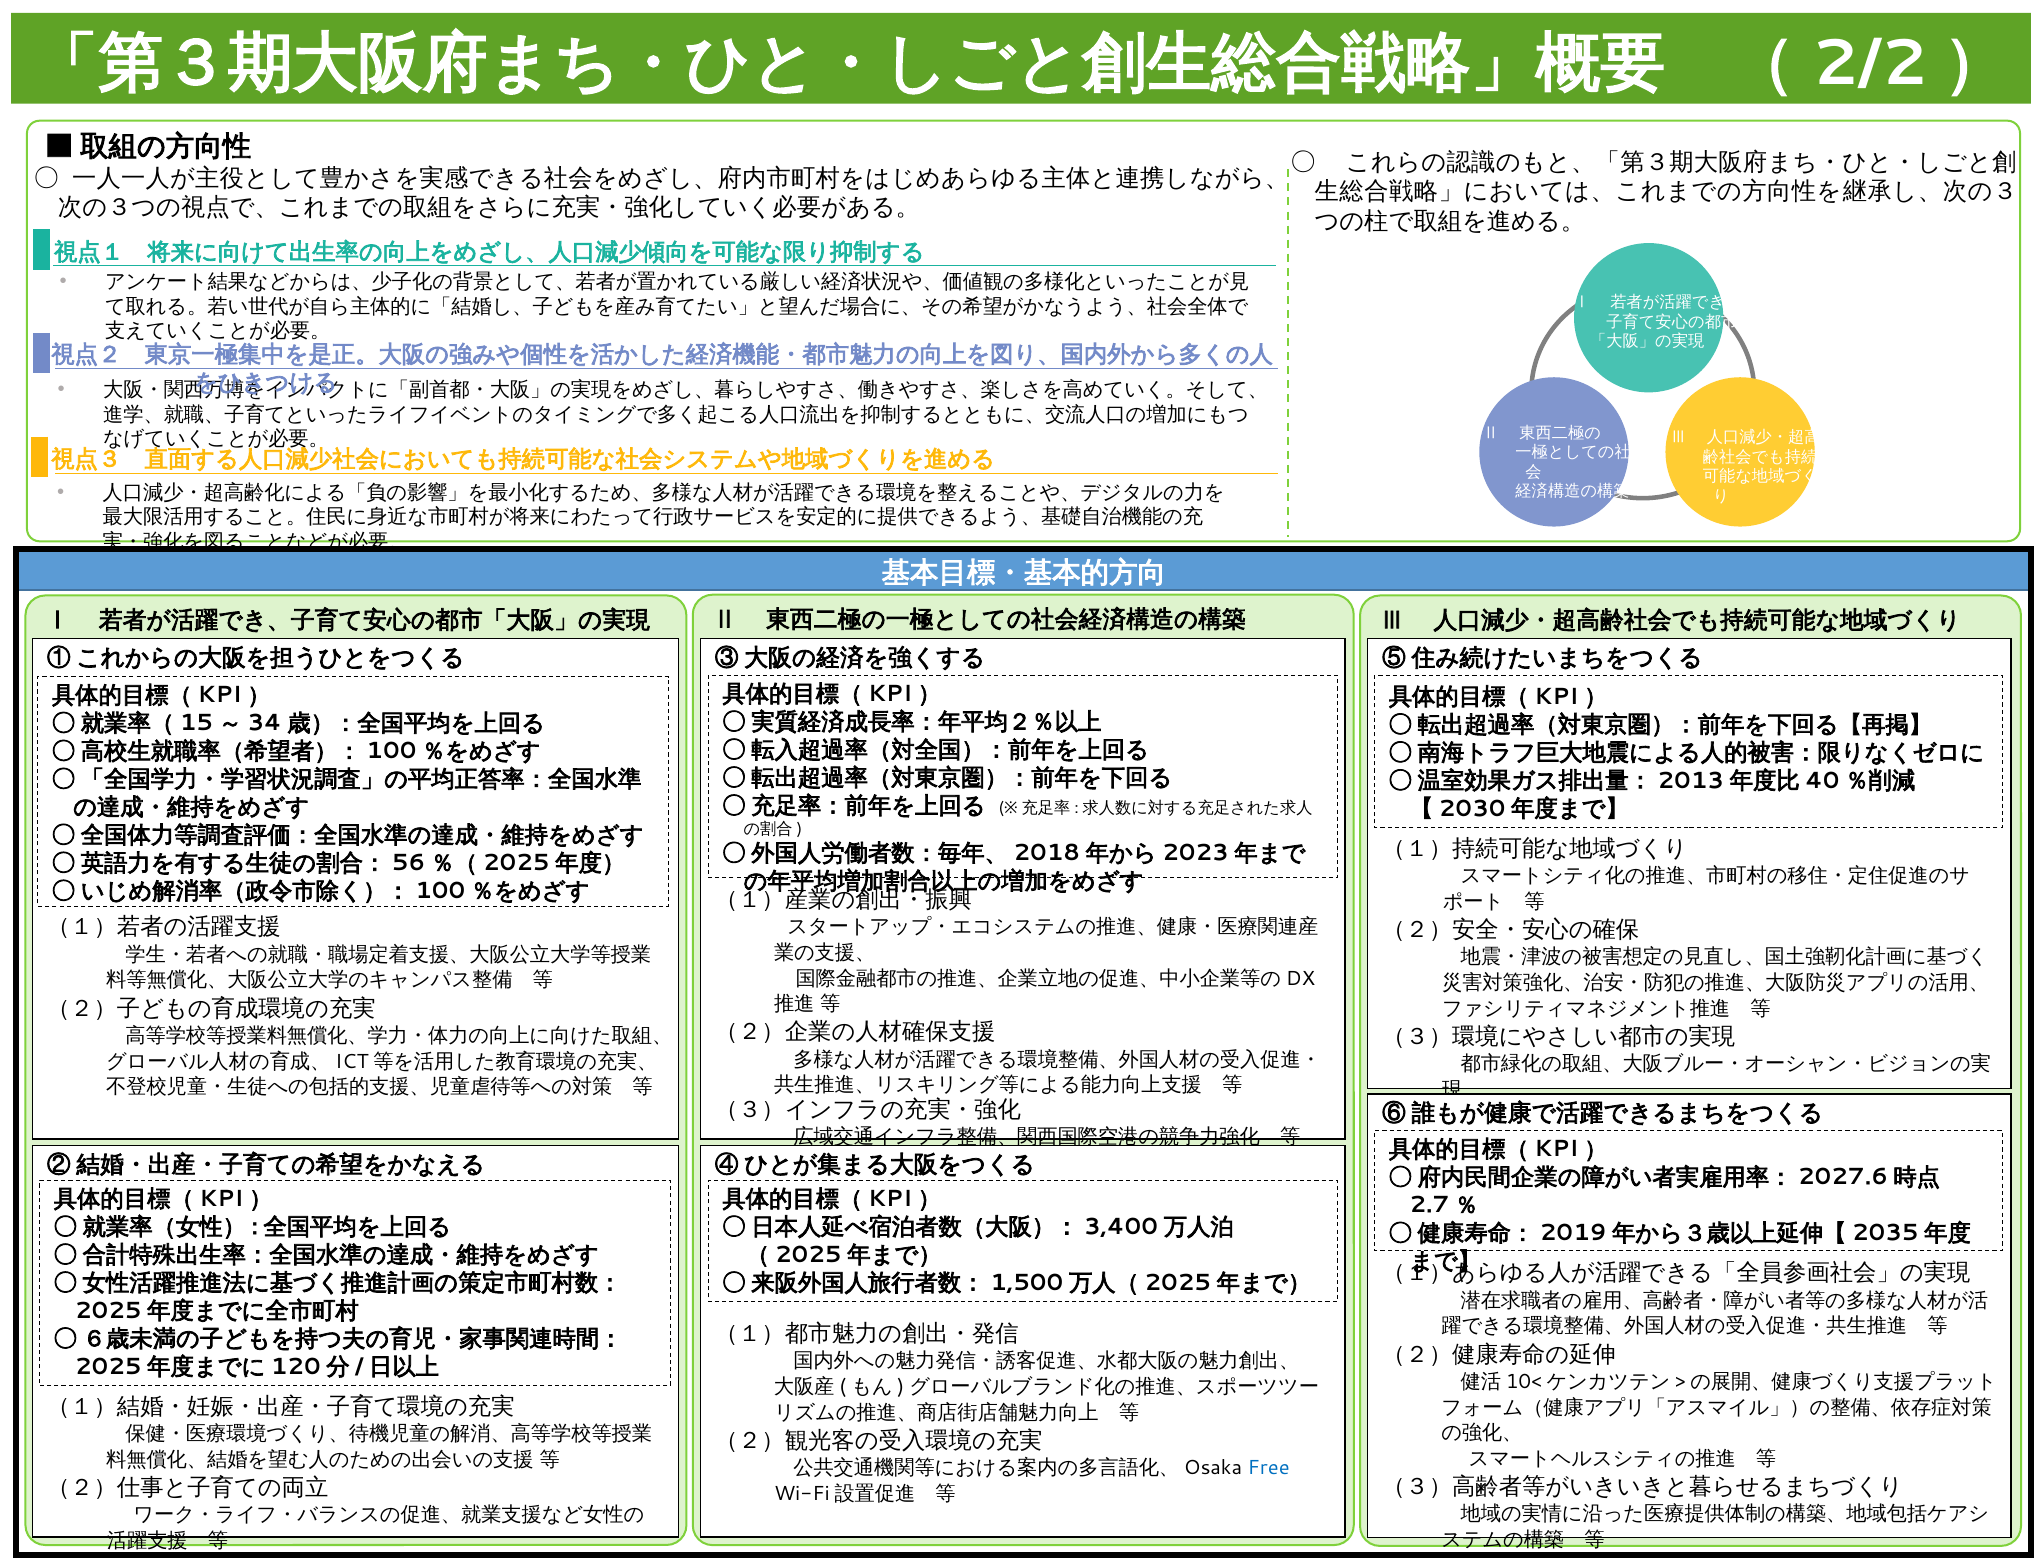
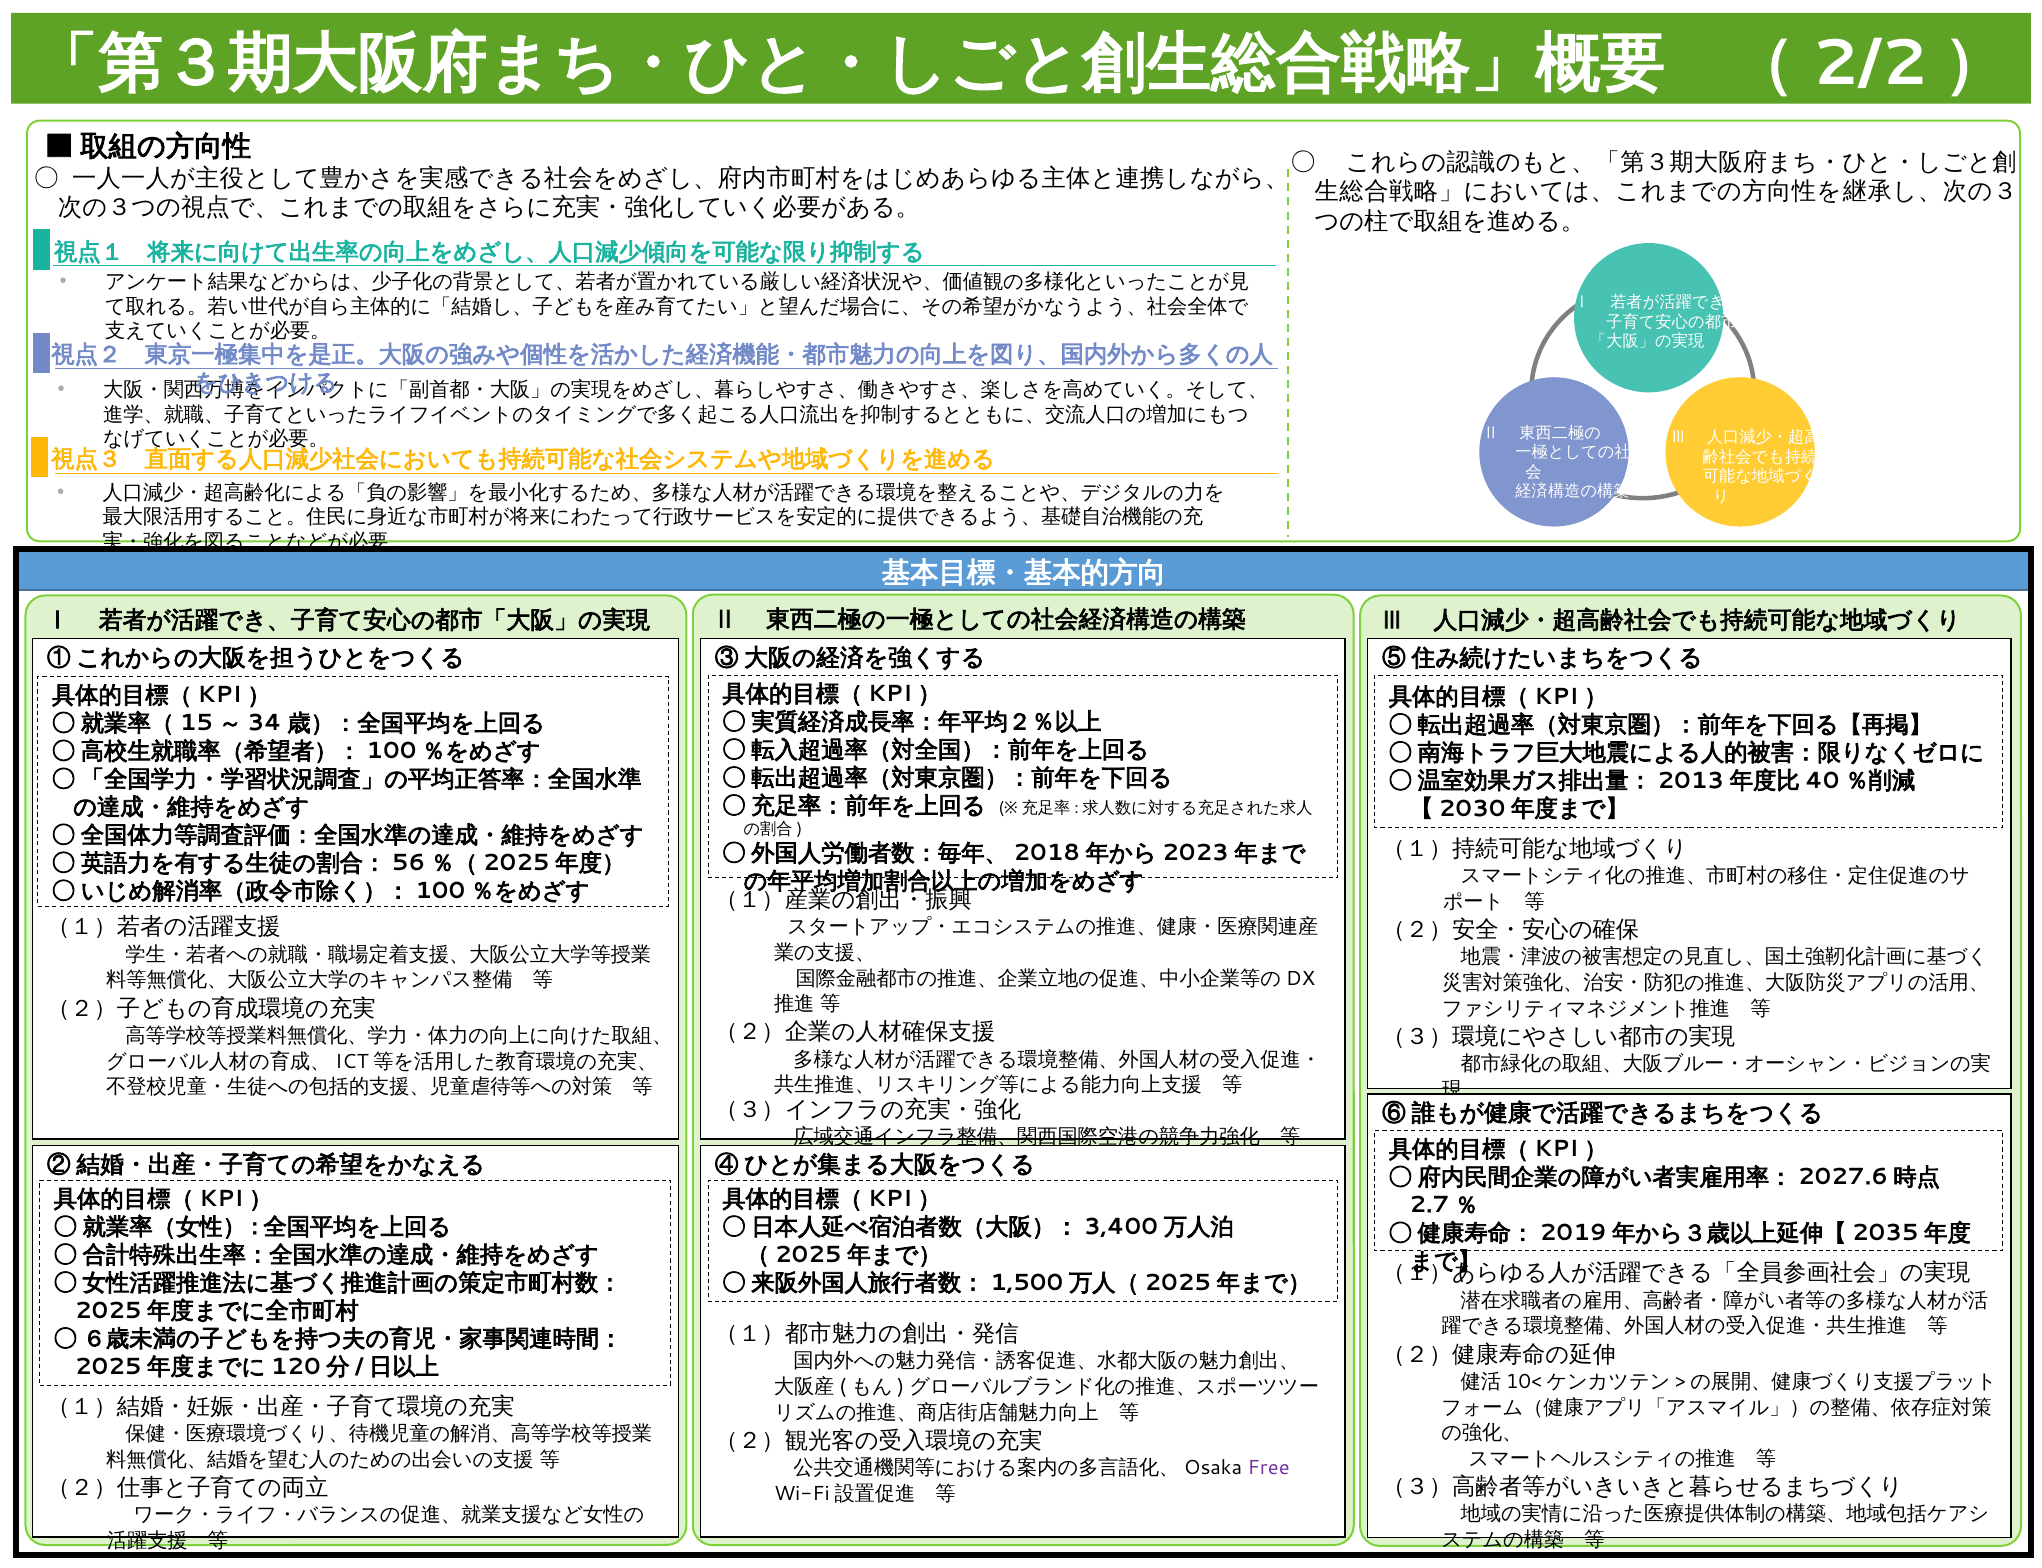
Free colour: blue -> purple (1269, 1468)
